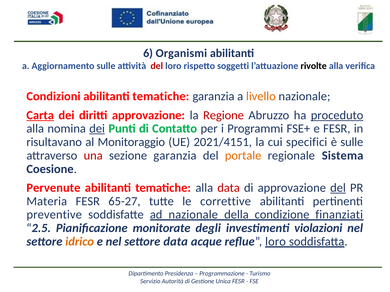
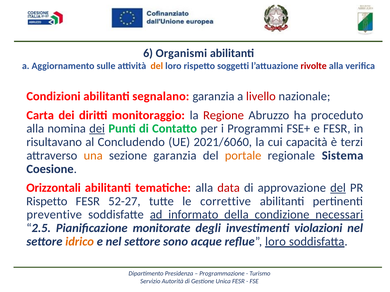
del colour: red -> orange (157, 66)
rivolte colour: black -> red (314, 66)
Condizioni abilitanti tematiche: tematiche -> segnalano (161, 97)
livello colour: orange -> red (261, 97)
Carta underline: present -> none (40, 115)
diritti approvazione: approvazione -> monitoraggio (148, 115)
proceduto underline: present -> none (337, 115)
Monitoraggio: Monitoraggio -> Concludendo (131, 142)
2021/4151: 2021/4151 -> 2021/6060 (223, 142)
specifici: specifici -> capacità (307, 142)
è sulle: sulle -> terzi (352, 142)
una colour: red -> orange (93, 156)
Pervenute: Pervenute -> Orizzontali (54, 188)
Materia: Materia -> Rispetto (47, 202)
65-27: 65-27 -> 52-27 (124, 202)
ad nazionale: nazionale -> informato (193, 215)
finanziati: finanziati -> necessari (339, 215)
settore data: data -> sono (176, 242)
